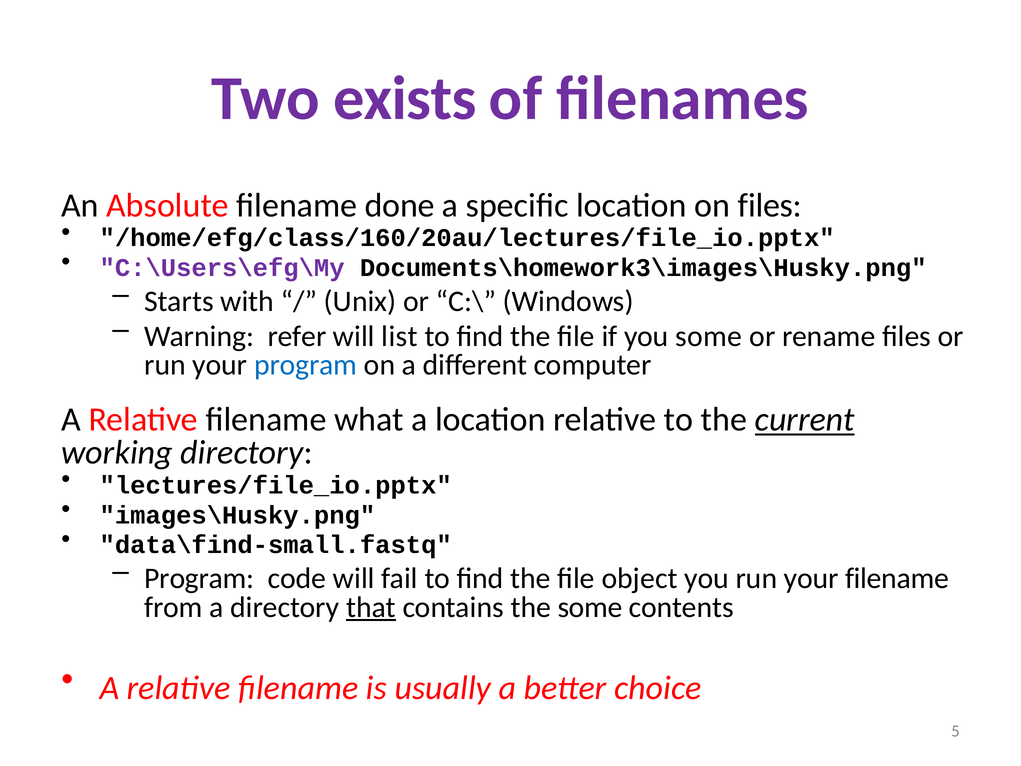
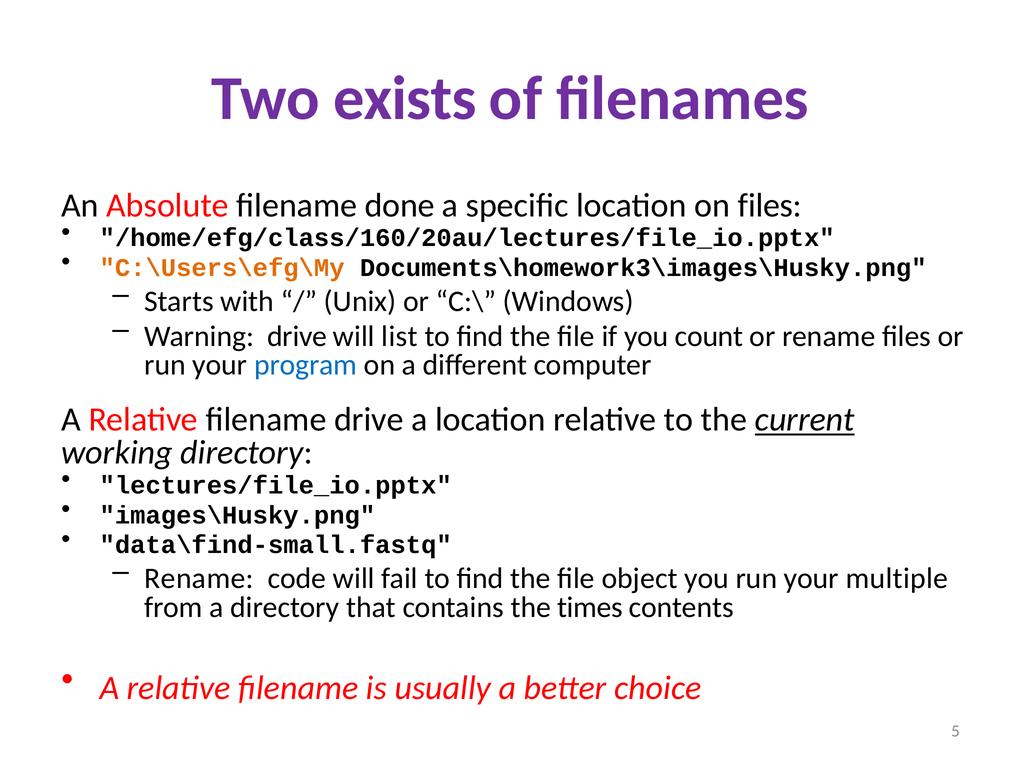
C:\Users\efg\My colour: purple -> orange (222, 268)
Warning refer: refer -> drive (297, 336)
you some: some -> count (709, 336)
filename what: what -> drive (369, 420)
Program: Program -> Rename (199, 578)
your filename: filename -> multiple (897, 578)
that underline: present -> none (371, 607)
the some: some -> times (590, 607)
